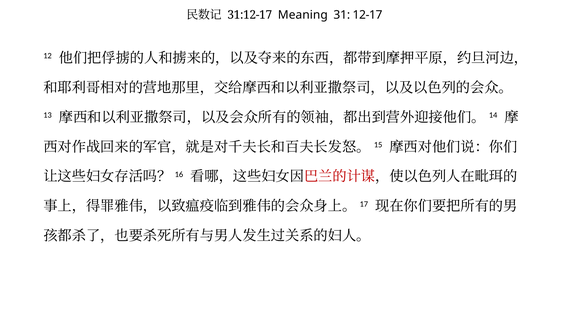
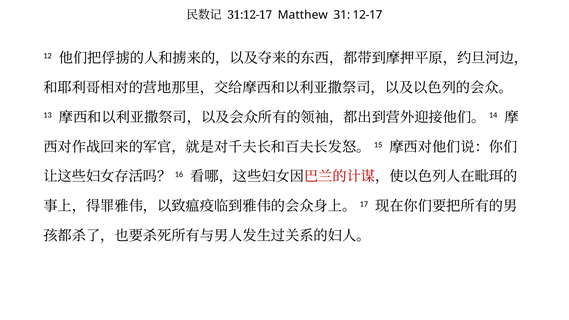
Meaning: Meaning -> Matthew (303, 15)
